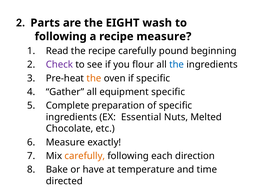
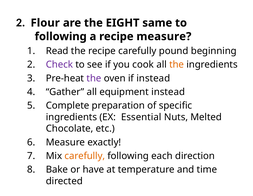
Parts: Parts -> Flour (45, 23)
wash: wash -> same (157, 23)
flour: flour -> cook (143, 64)
the colour: blue -> orange (177, 64)
the colour: orange -> purple (94, 78)
if specific: specific -> instead (153, 78)
equipment specific: specific -> instead (168, 92)
